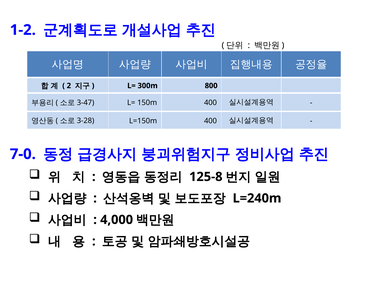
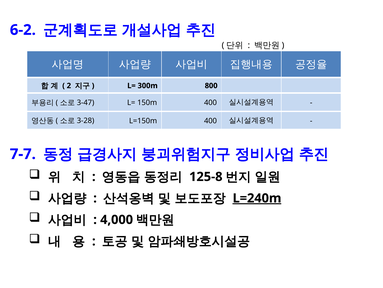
1-2: 1-2 -> 6-2 (23, 30)
7-0: 7-0 -> 7-7 (23, 154)
L=240m underline: none -> present (257, 198)
